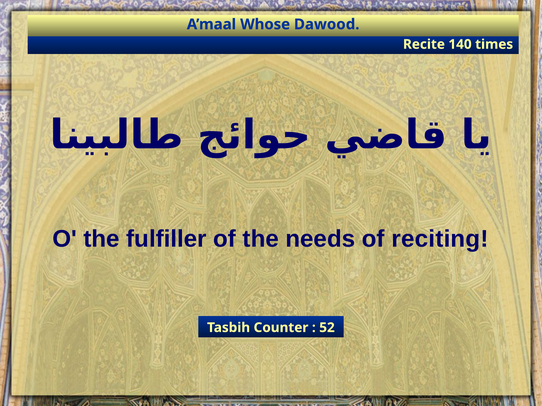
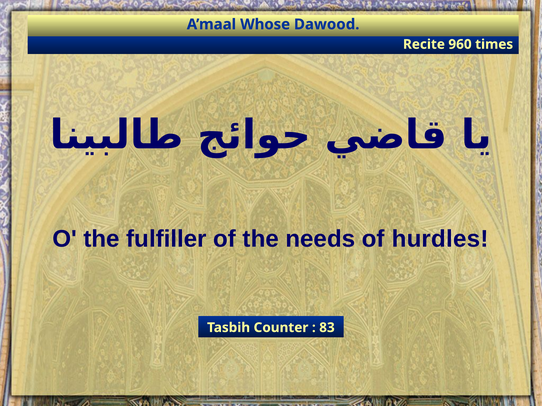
140: 140 -> 960 (460, 44)
reciting: reciting -> hurdles (440, 239)
52: 52 -> 83 (327, 328)
